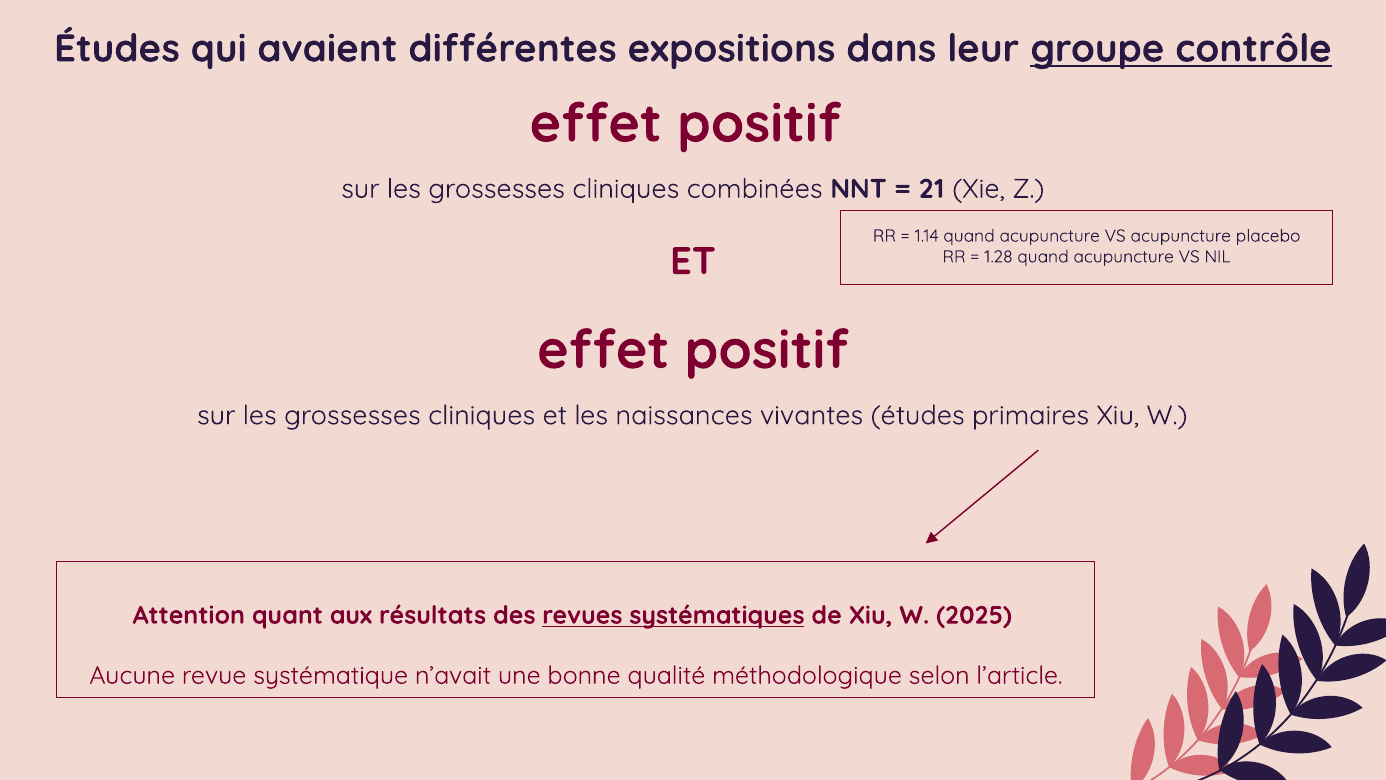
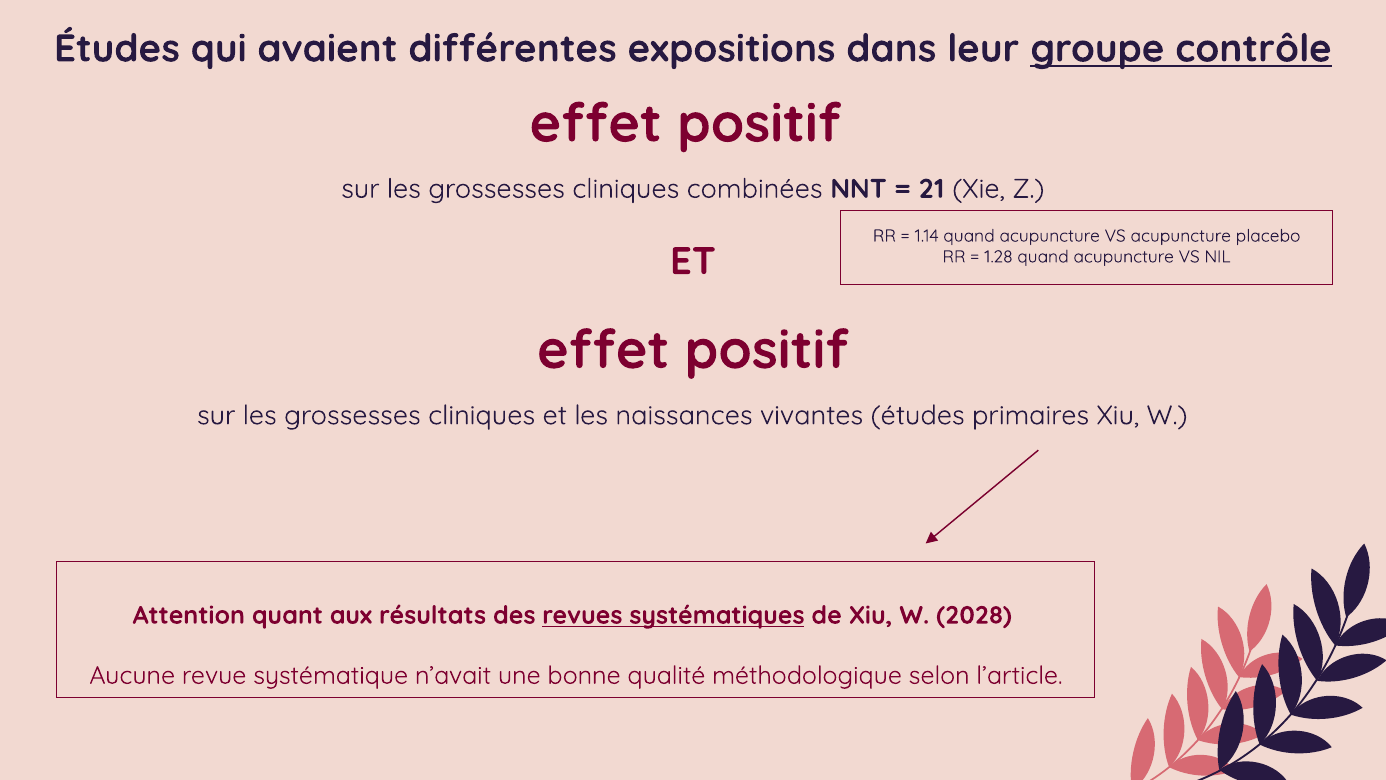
2025: 2025 -> 2028 (974, 615)
